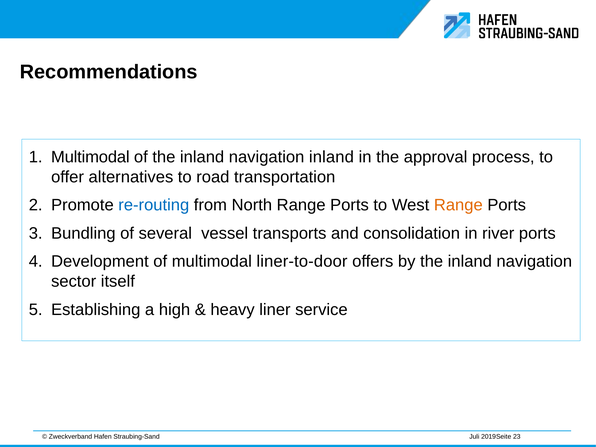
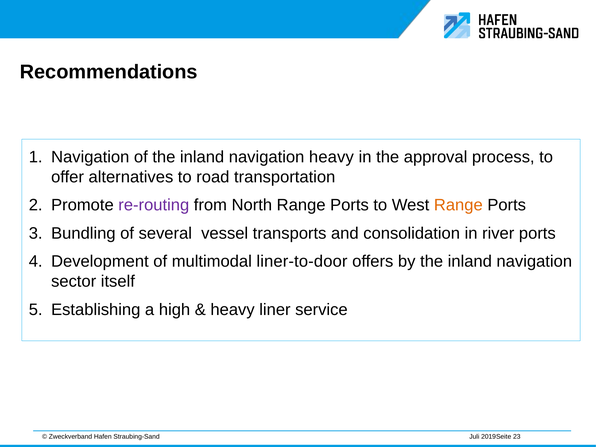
Multimodal: Multimodal -> Navigation (90, 157)
navigation inland: inland -> heavy (331, 157)
re-routing colour: blue -> purple (154, 205)
